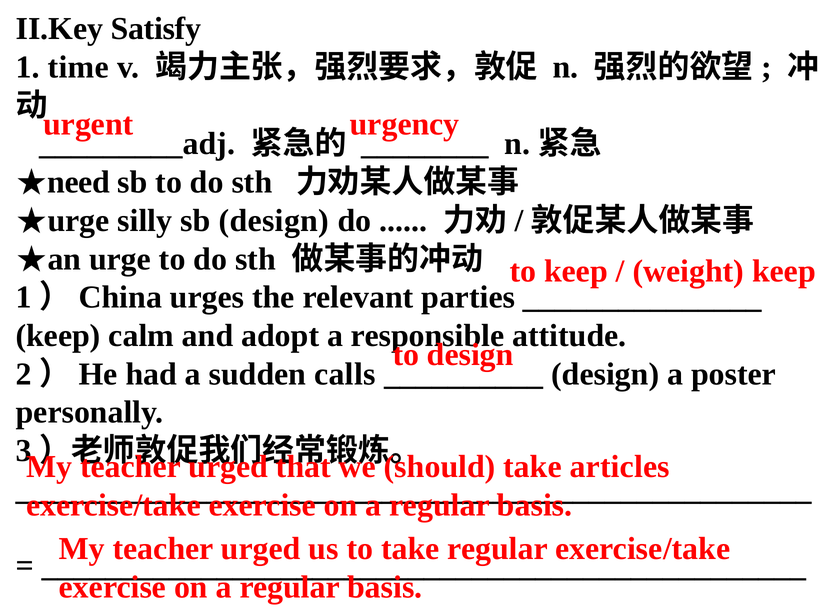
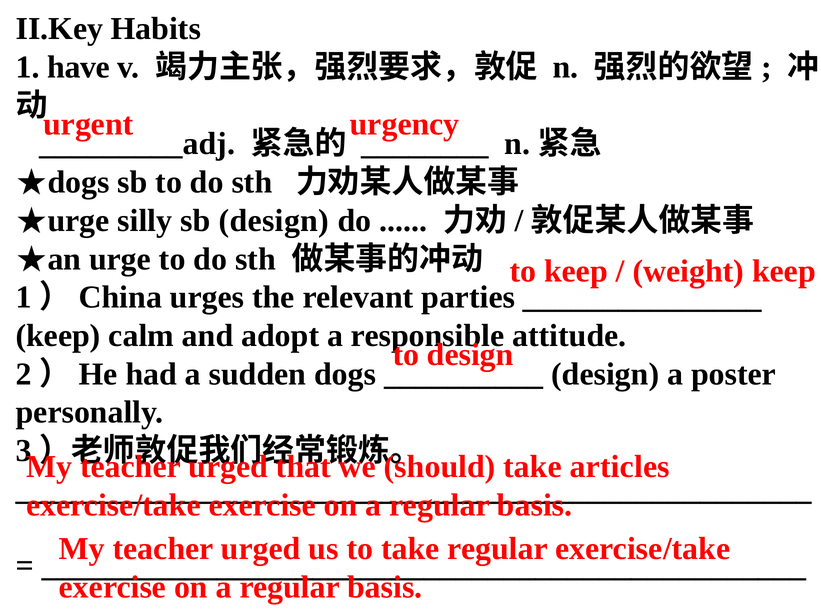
Satisfy: Satisfy -> Habits (156, 29)
time: time -> have (79, 67)
need: need -> dogs (79, 182)
sudden calls: calls -> dogs (345, 374)
